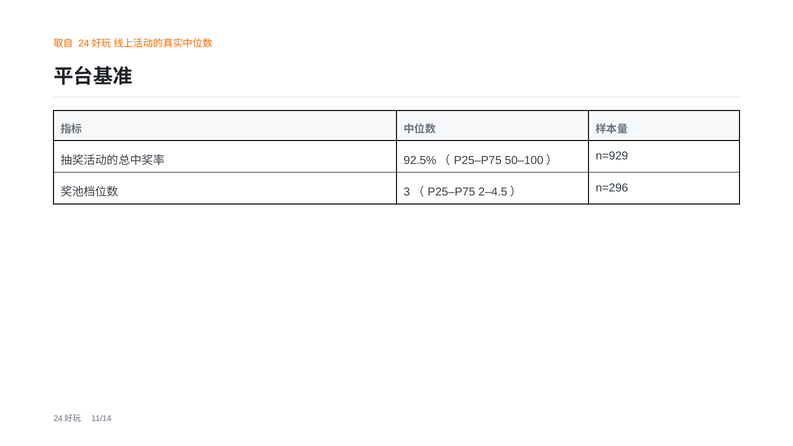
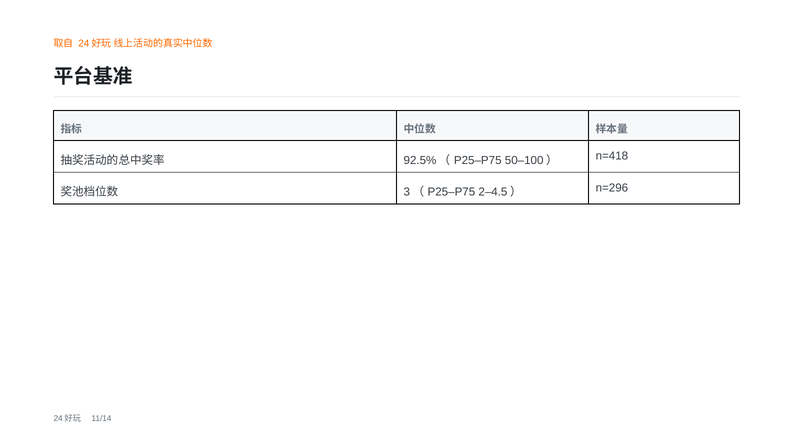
n=929: n=929 -> n=418 (612, 156)
